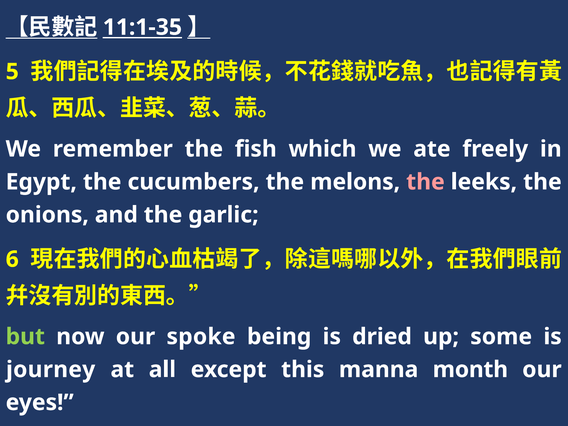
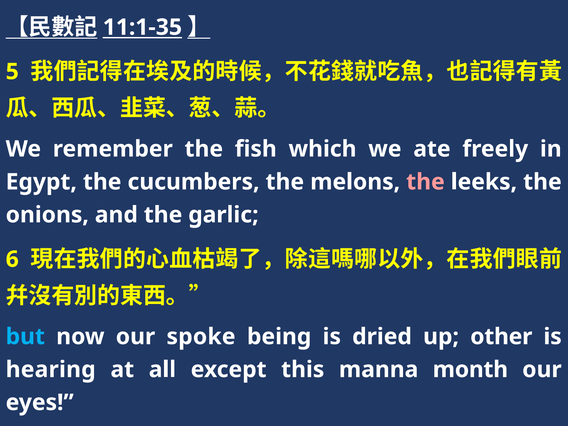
but colour: light green -> light blue (25, 337)
some: some -> other (501, 337)
journey: journey -> hearing (51, 370)
